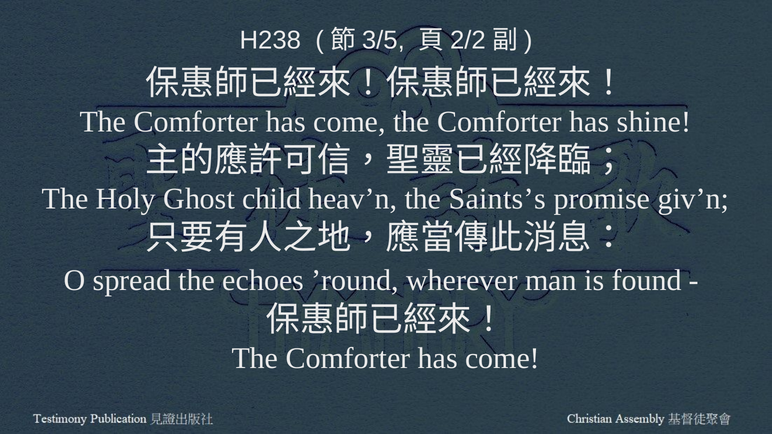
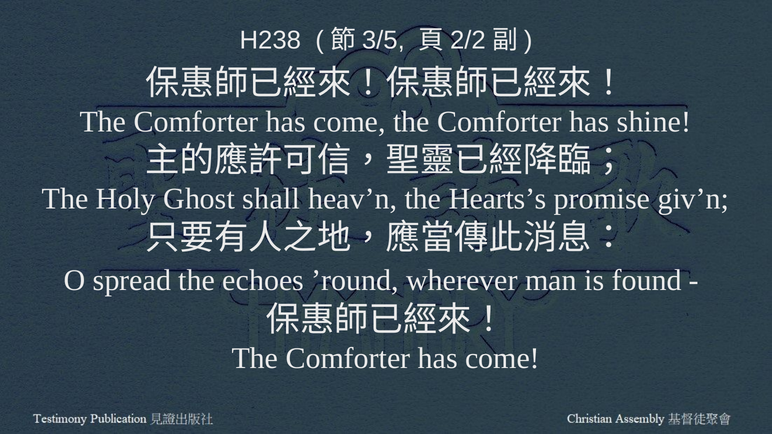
child: child -> shall (271, 199)
Saints’s: Saints’s -> Hearts’s (498, 199)
